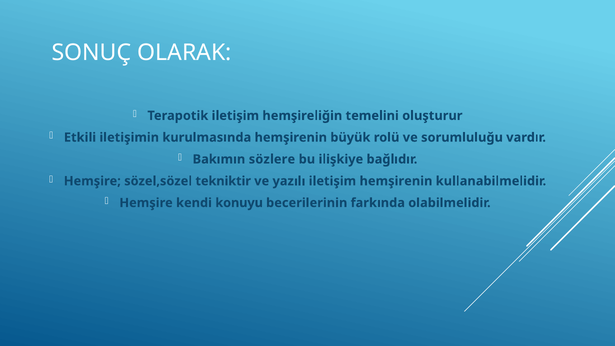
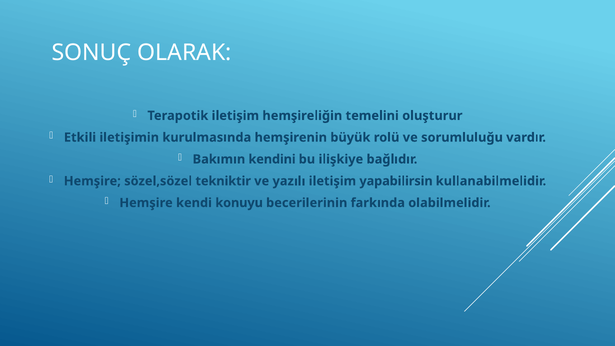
sözlere: sözlere -> kendini (272, 159)
iletişim hemşirenin: hemşirenin -> yapabilirsin (396, 181)
